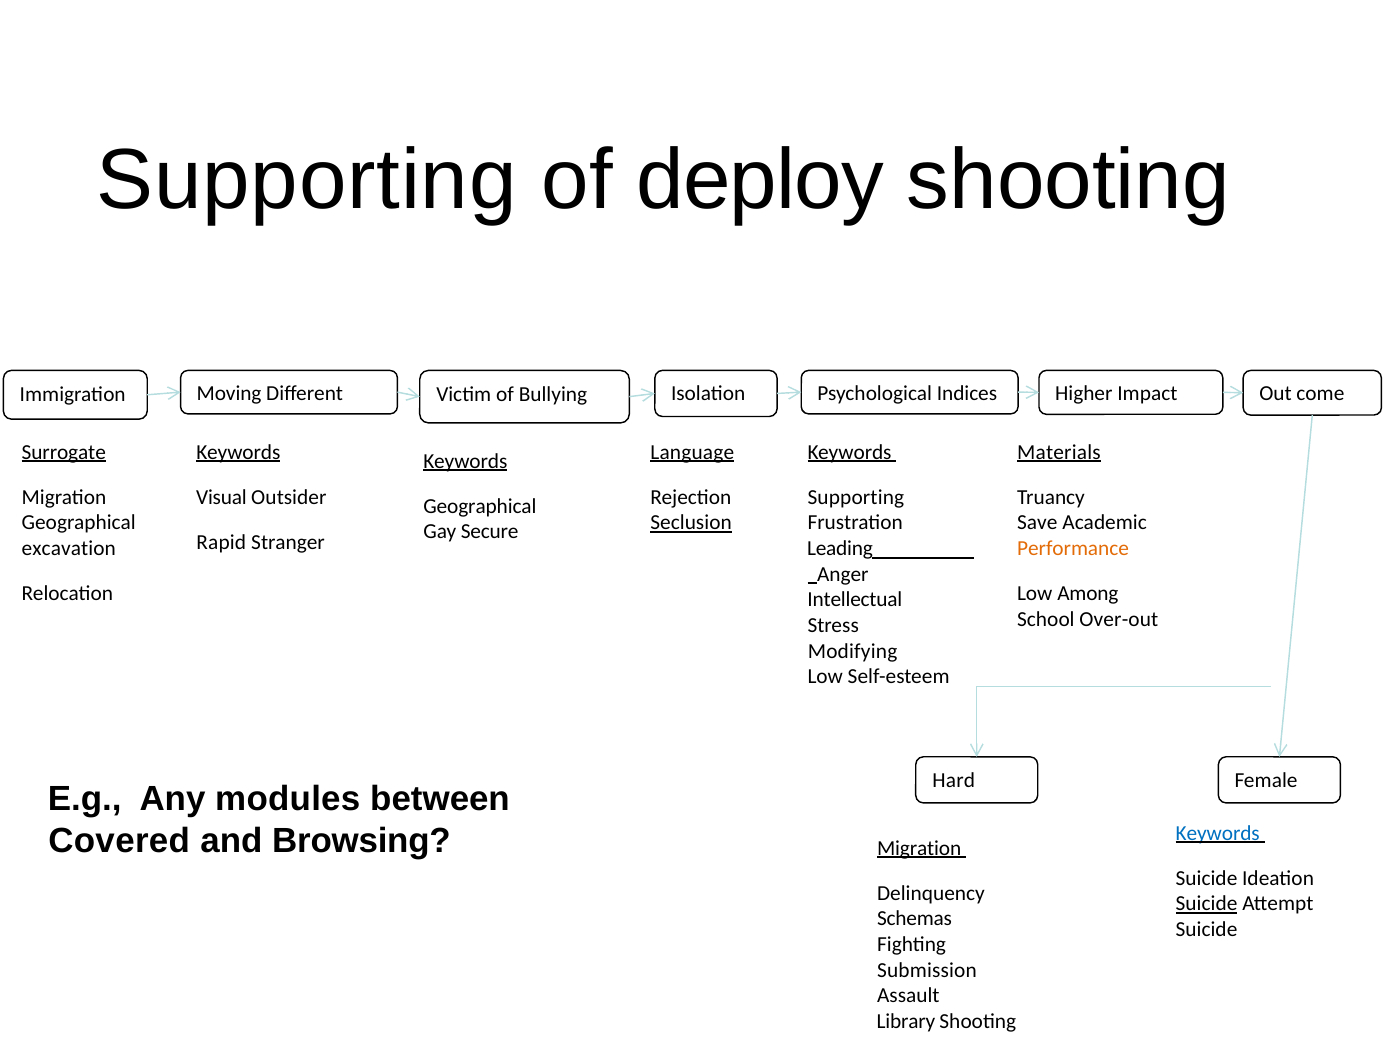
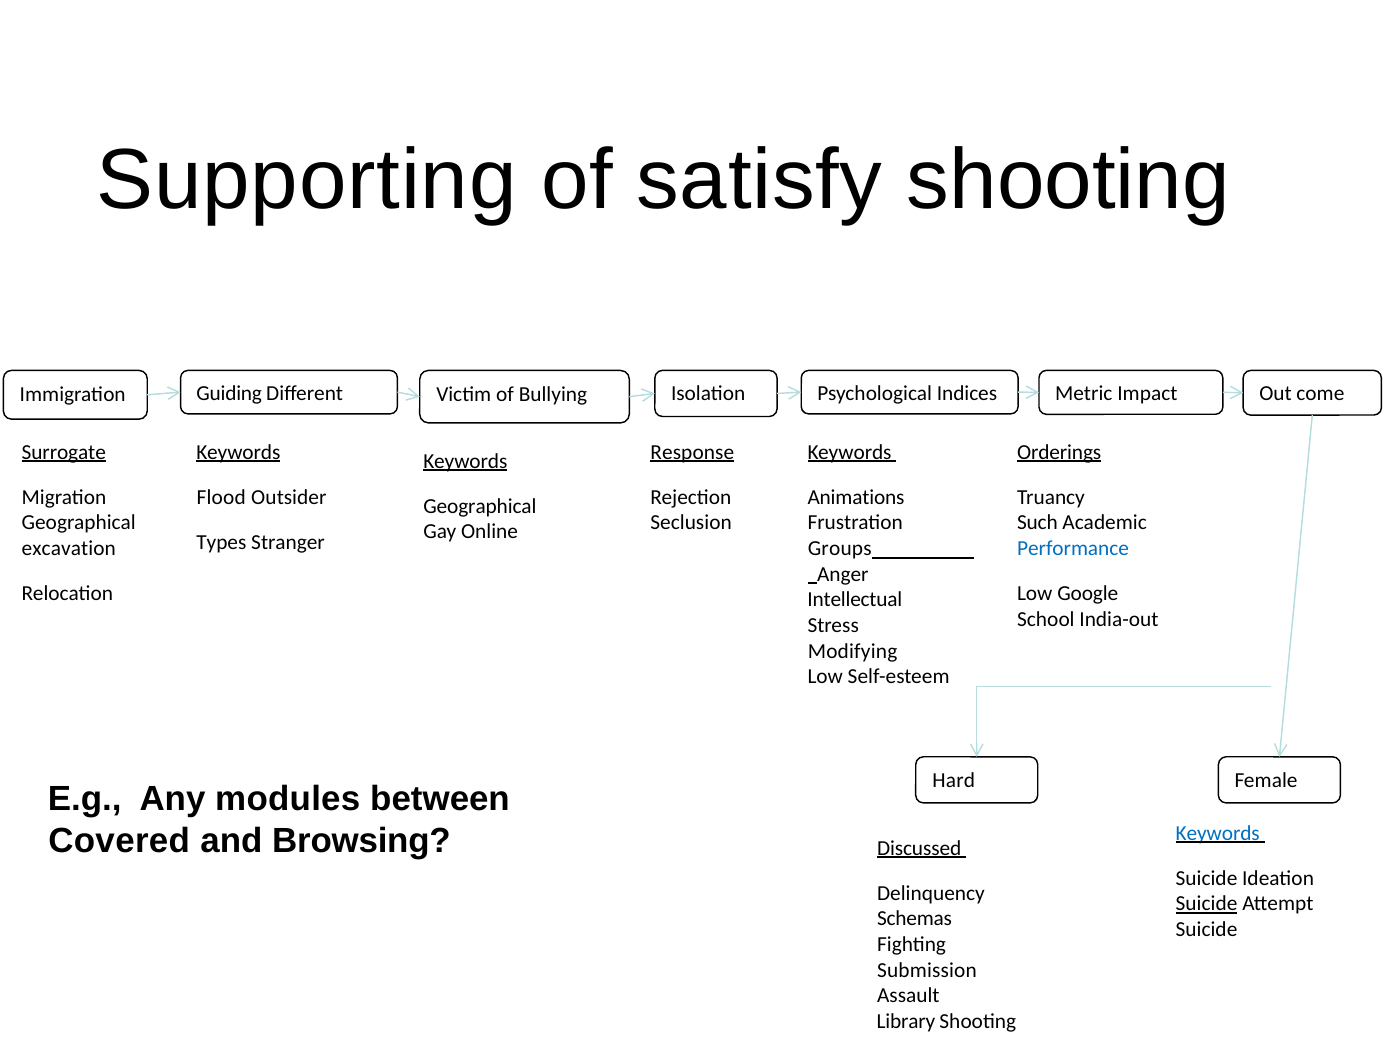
deploy: deploy -> satisfy (760, 181)
Moving: Moving -> Guiding (229, 394)
Higher: Higher -> Metric (1084, 394)
Materials: Materials -> Orderings (1059, 452)
Language: Language -> Response (692, 452)
Visual: Visual -> Flood (221, 497)
Supporting: Supporting -> Animations (856, 497)
Seclusion underline: present -> none (691, 523)
Save: Save -> Such (1037, 523)
Secure: Secure -> Online (490, 532)
Rapid: Rapid -> Types (221, 542)
Leading: Leading -> Groups (840, 548)
Performance colour: orange -> blue (1073, 548)
Among: Among -> Google (1088, 593)
Over-out: Over-out -> India-out (1119, 619)
Migration: Migration -> Discussed (919, 848)
